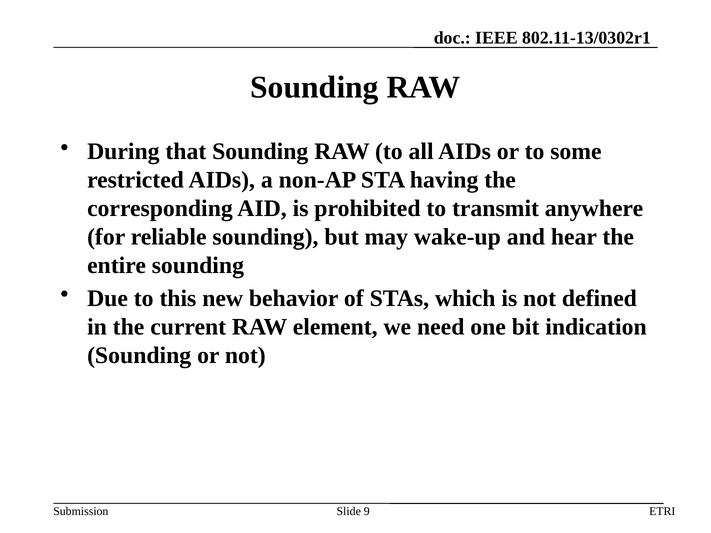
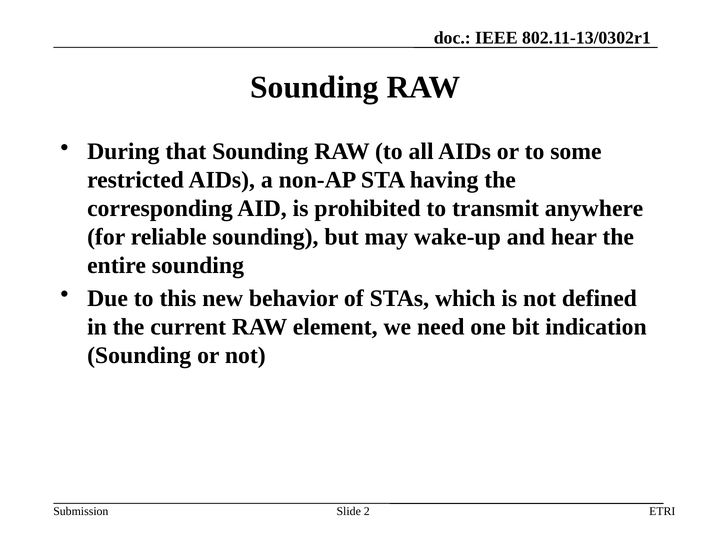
9: 9 -> 2 (367, 511)
